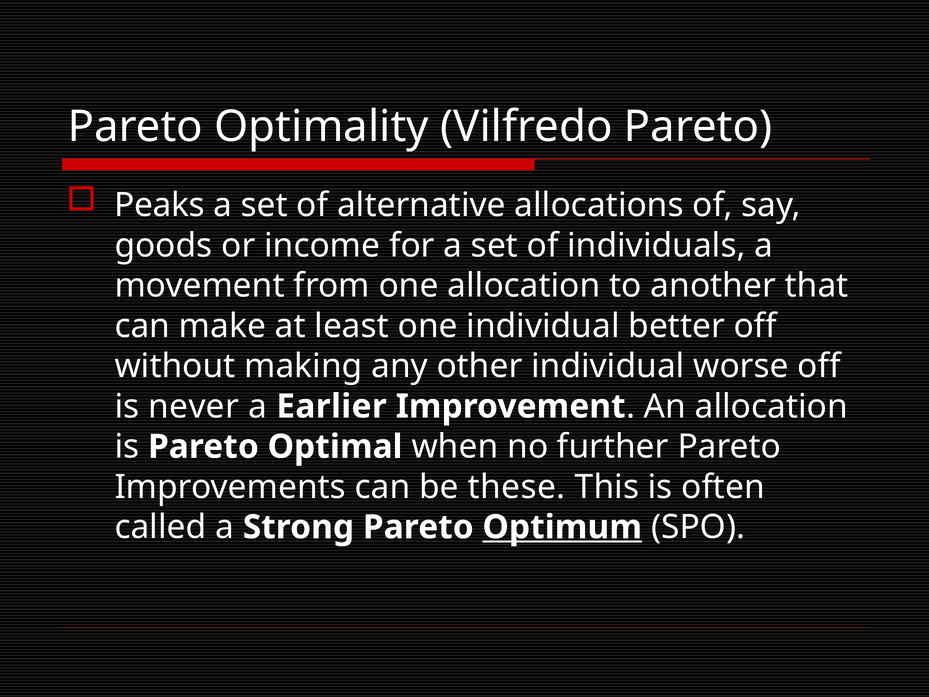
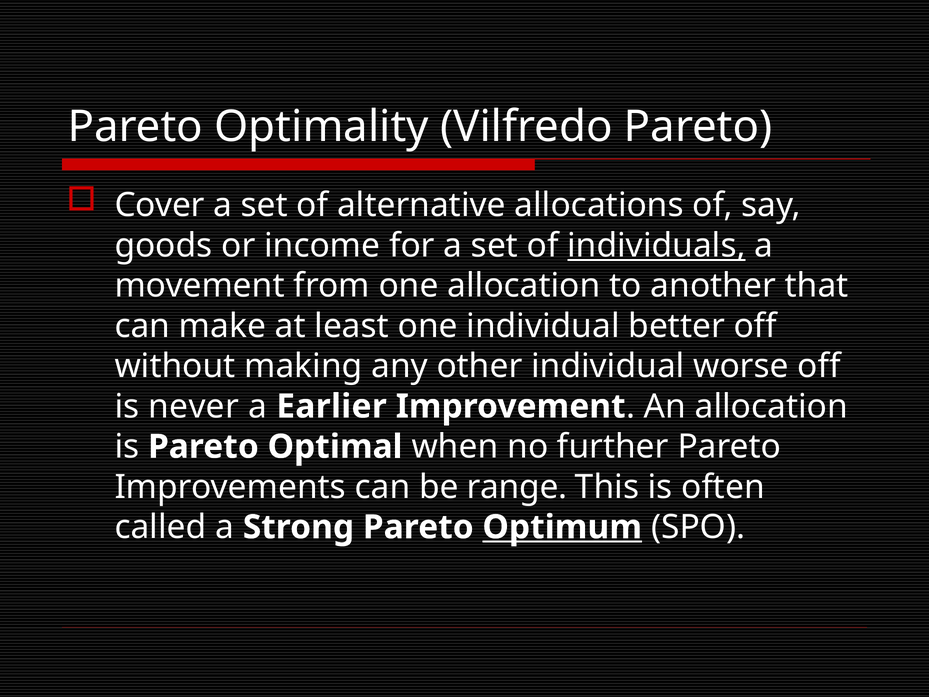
Peaks: Peaks -> Cover (160, 205)
individuals underline: none -> present (656, 245)
these: these -> range (517, 487)
